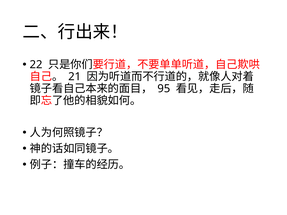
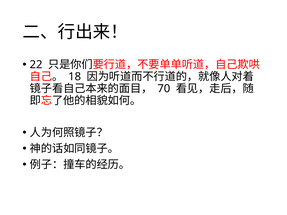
21: 21 -> 18 (75, 77)
95: 95 -> 70 (164, 89)
